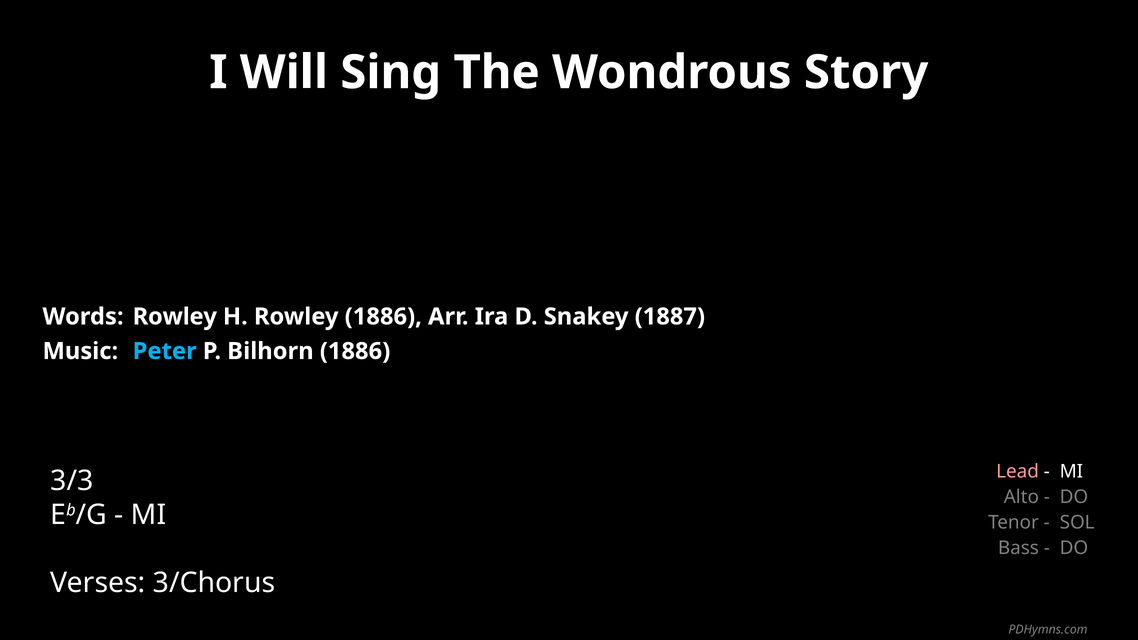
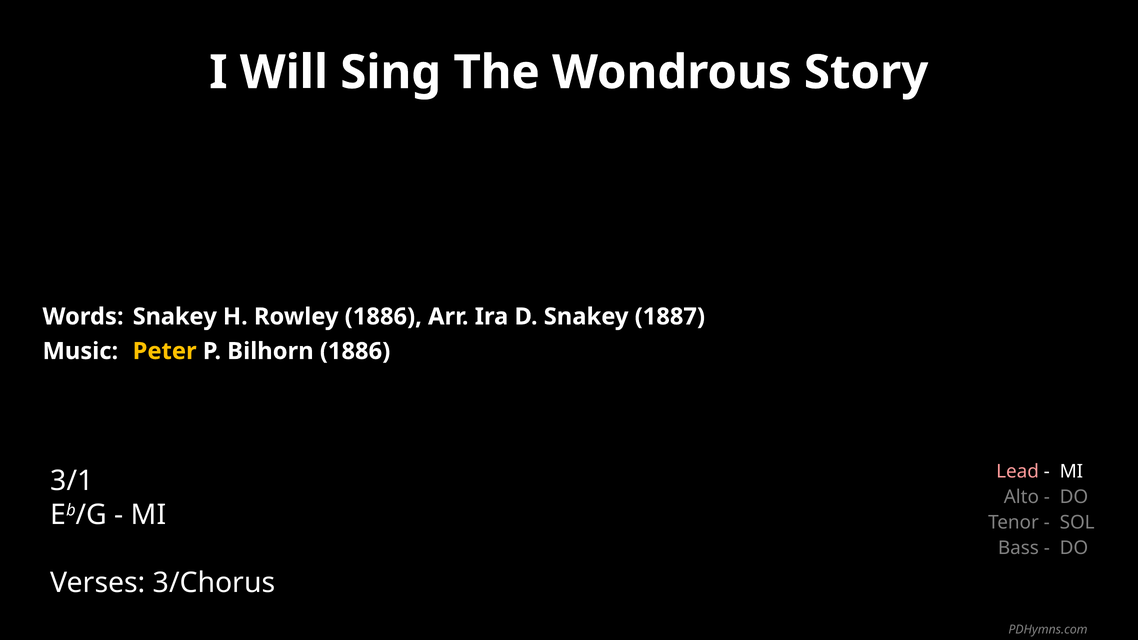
Words Rowley: Rowley -> Snakey (175, 317)
Peter colour: light blue -> yellow (165, 351)
3/3: 3/3 -> 3/1 (72, 481)
